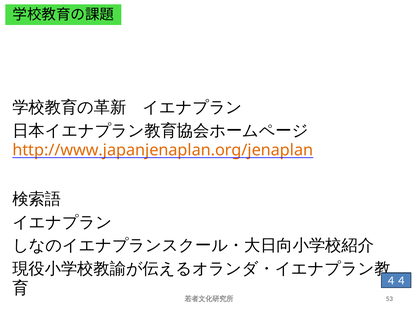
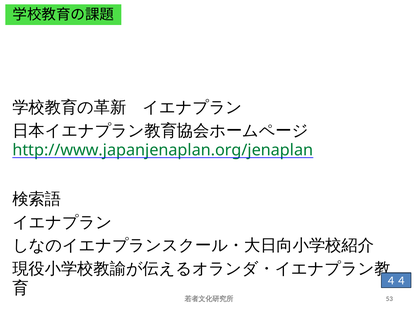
http://www.japanjenaplan.org/jenaplan colour: orange -> green (163, 150)
